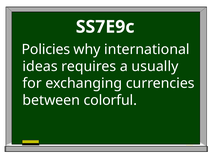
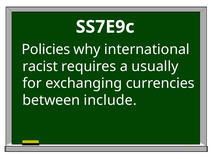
ideas: ideas -> racist (40, 66)
colorful: colorful -> include (110, 100)
